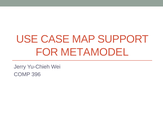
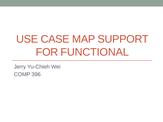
METAMODEL: METAMODEL -> FUNCTIONAL (95, 52)
